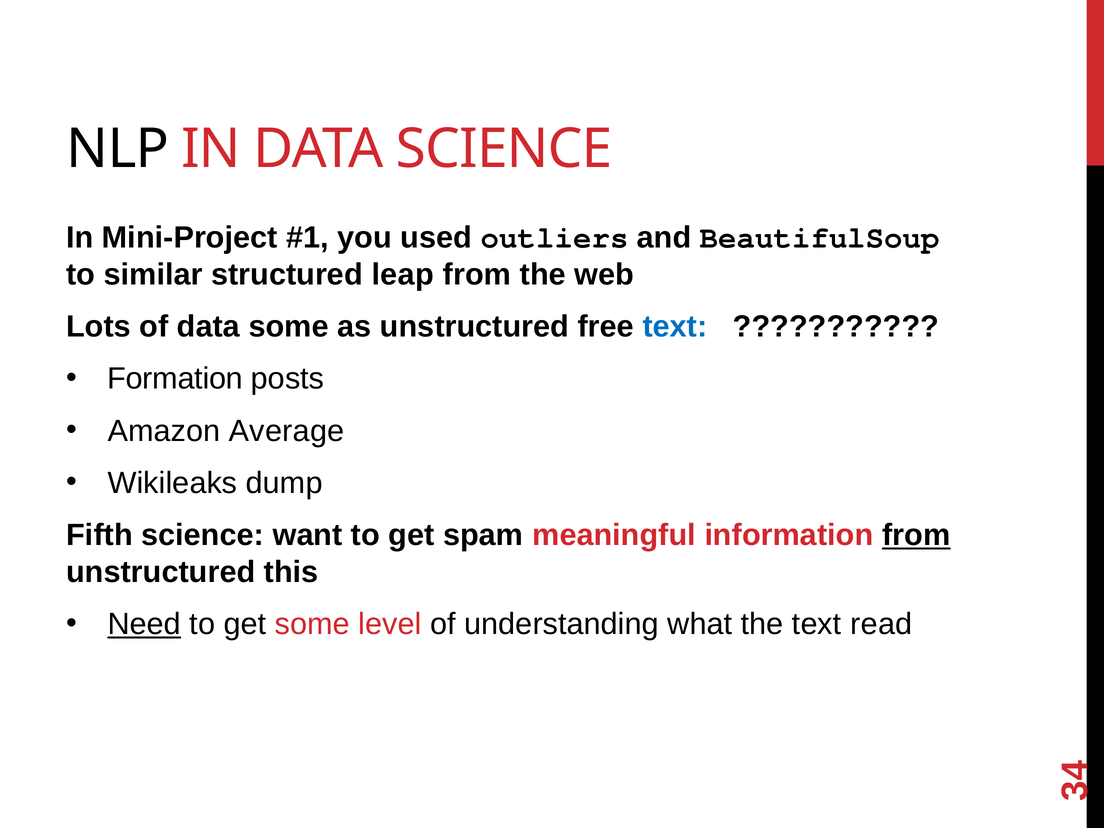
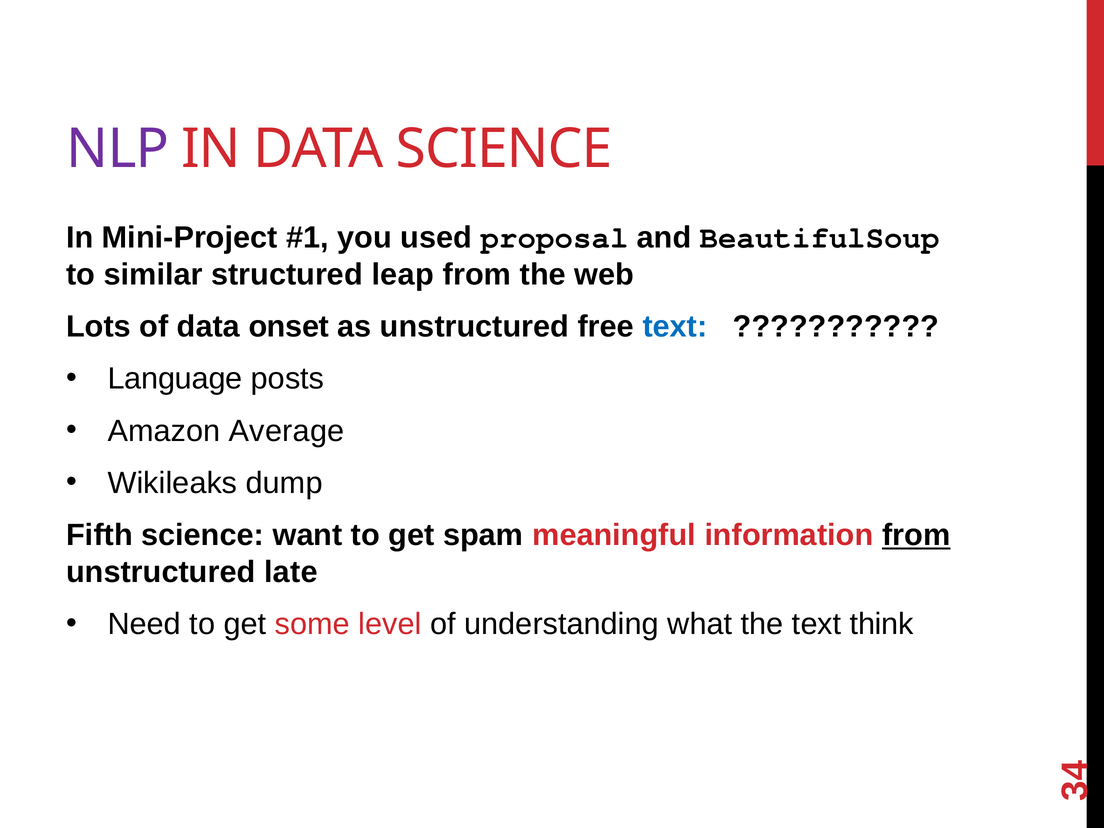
NLP colour: black -> purple (118, 149)
outliers: outliers -> proposal (555, 238)
data some: some -> onset (289, 327)
Formation: Formation -> Language (175, 379)
this: this -> late (291, 572)
Need underline: present -> none (144, 624)
read: read -> think (882, 624)
